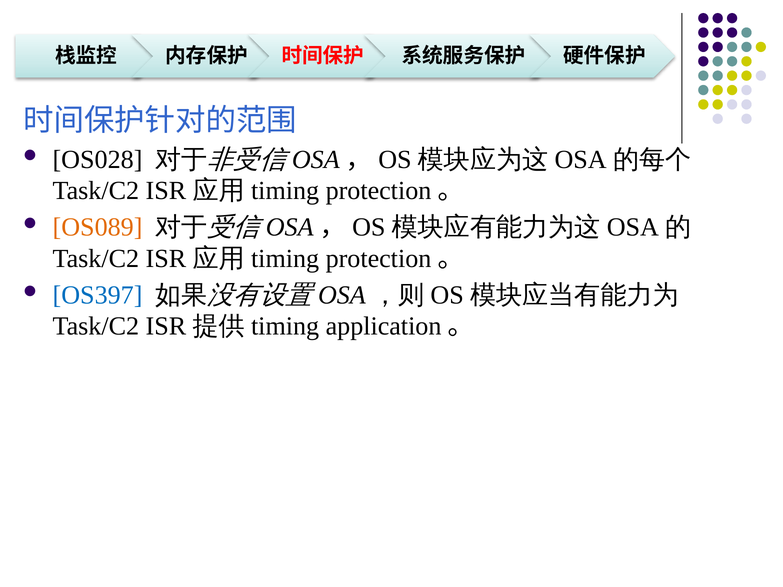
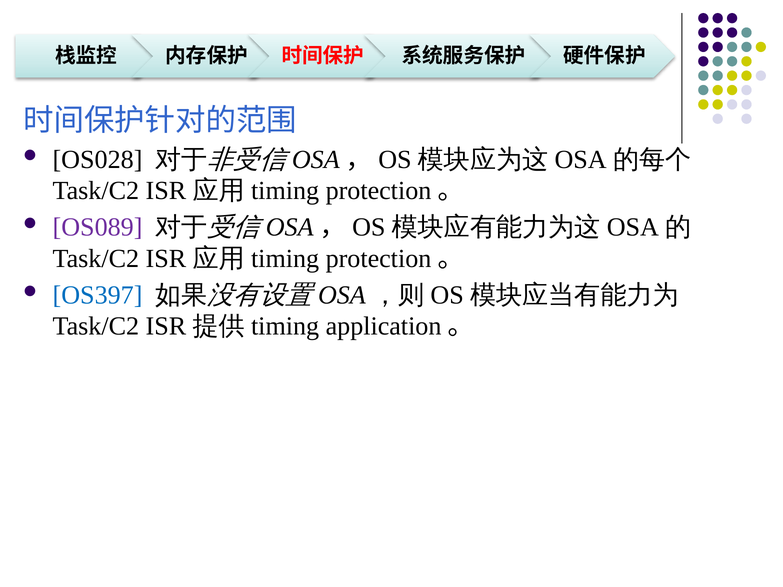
OS089 colour: orange -> purple (98, 227)
